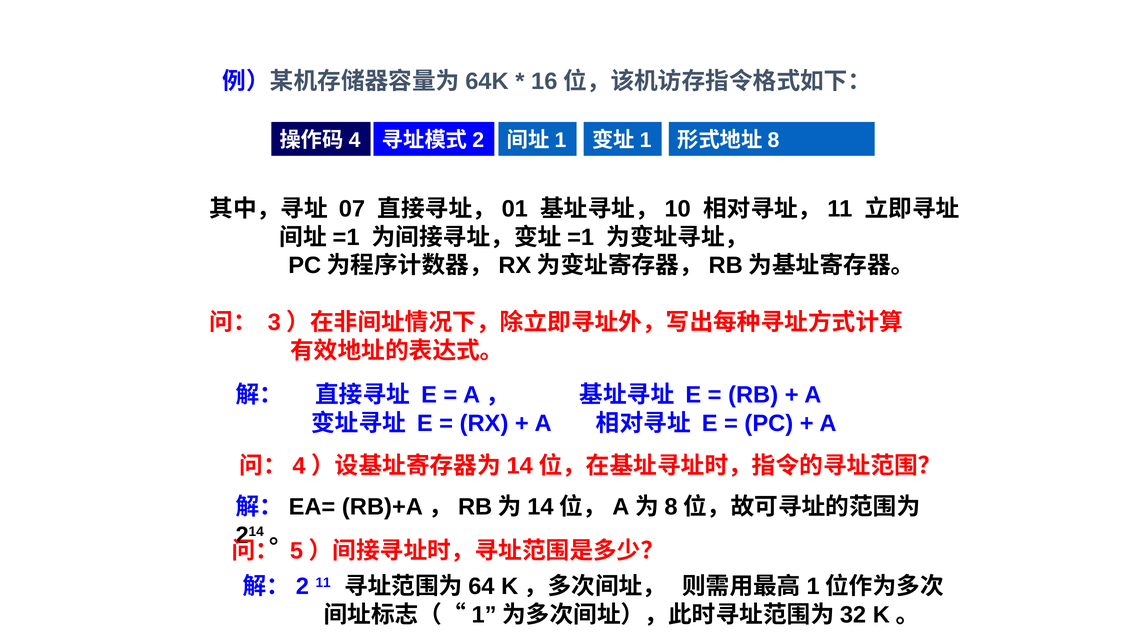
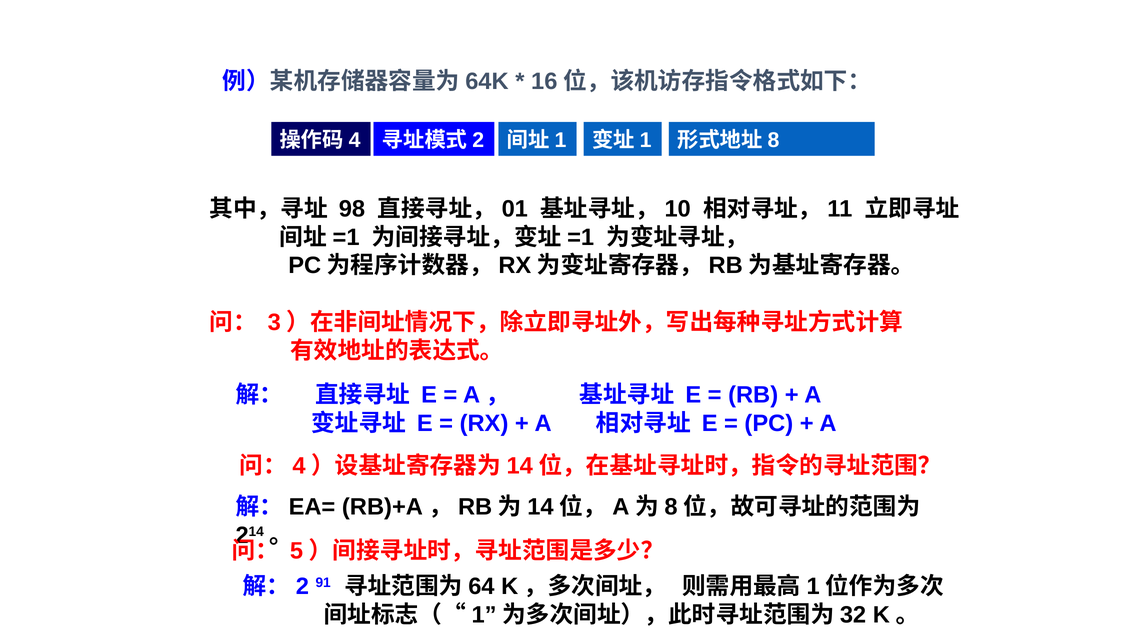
07: 07 -> 98 (352, 209)
11: 11 -> 91 (323, 583)
